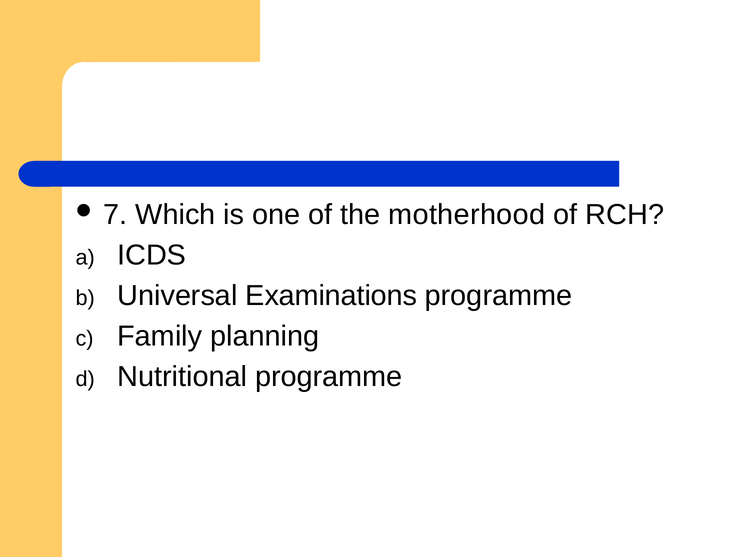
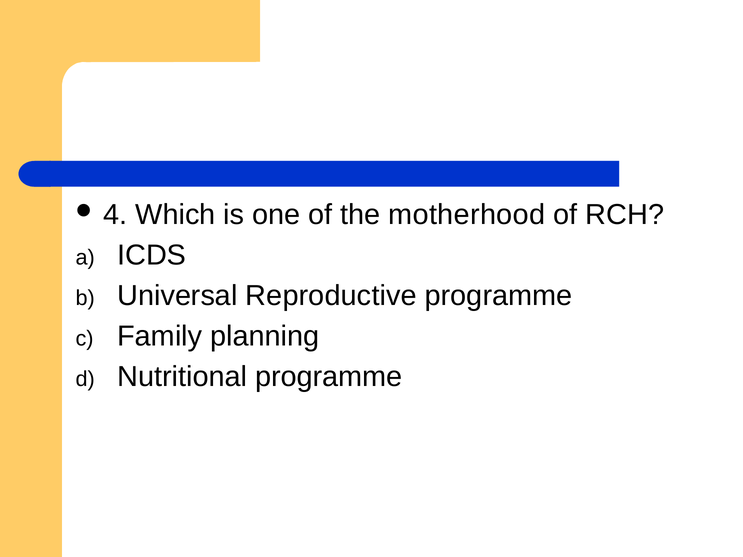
7: 7 -> 4 (115, 215)
Examinations: Examinations -> Reproductive (331, 296)
